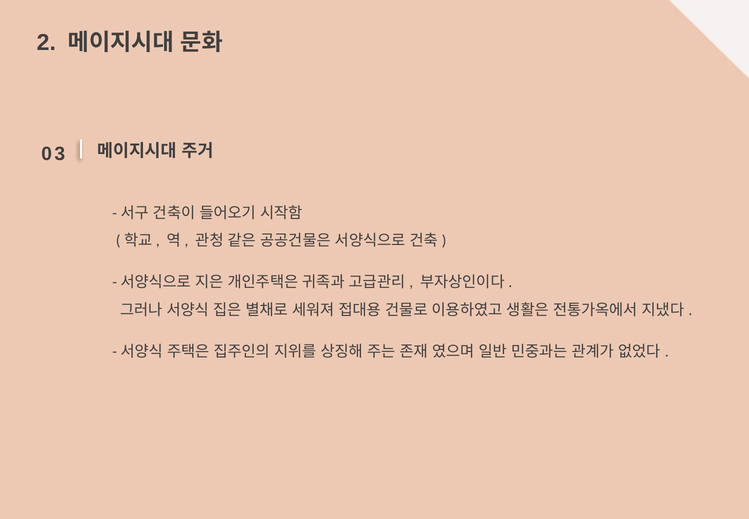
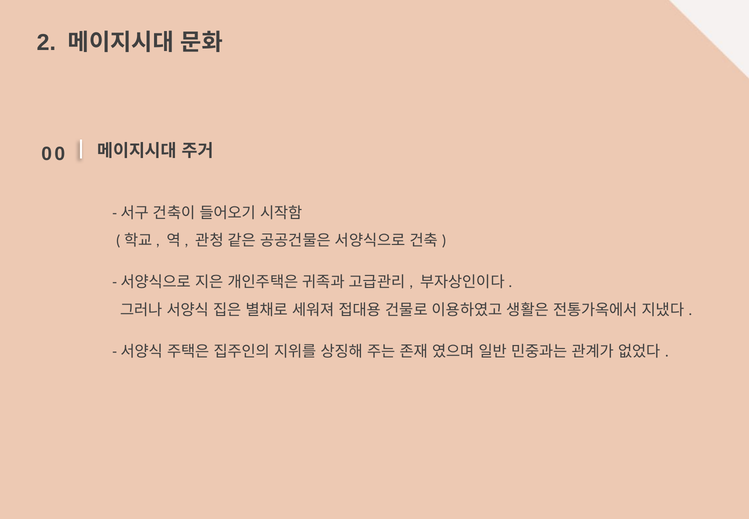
0 3: 3 -> 0 (60, 154)
